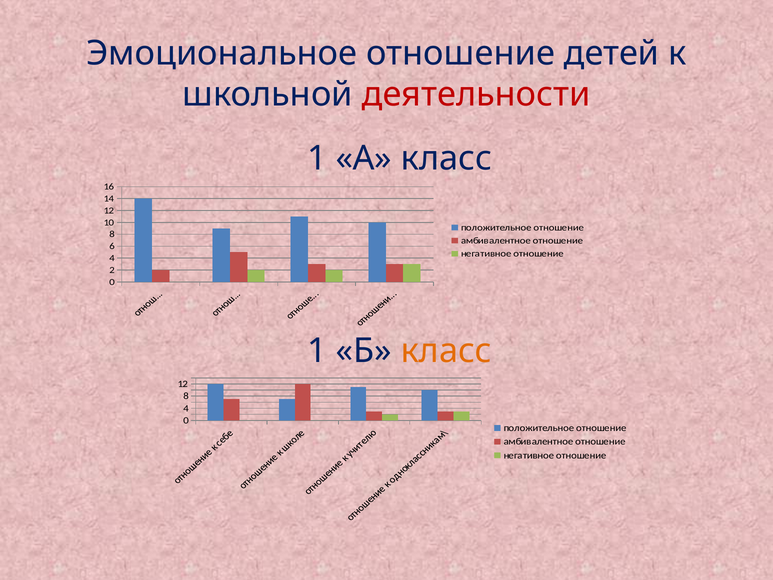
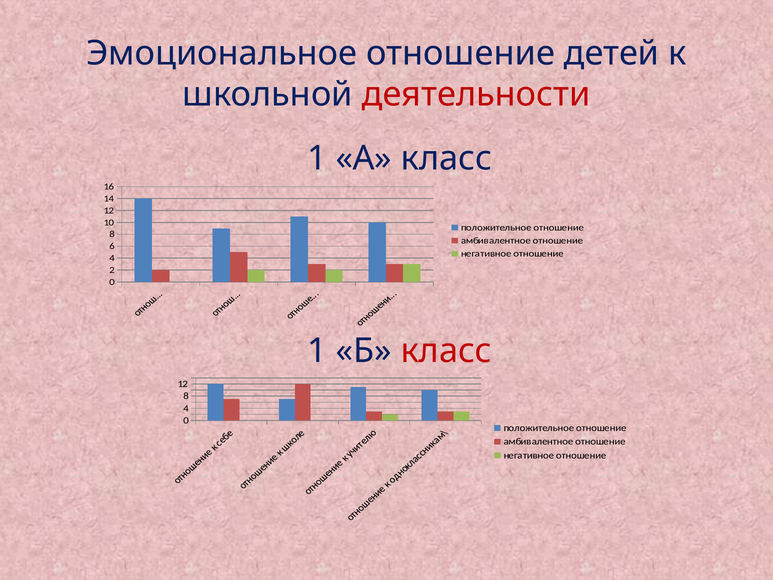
класс colour: orange -> red (446, 351)
